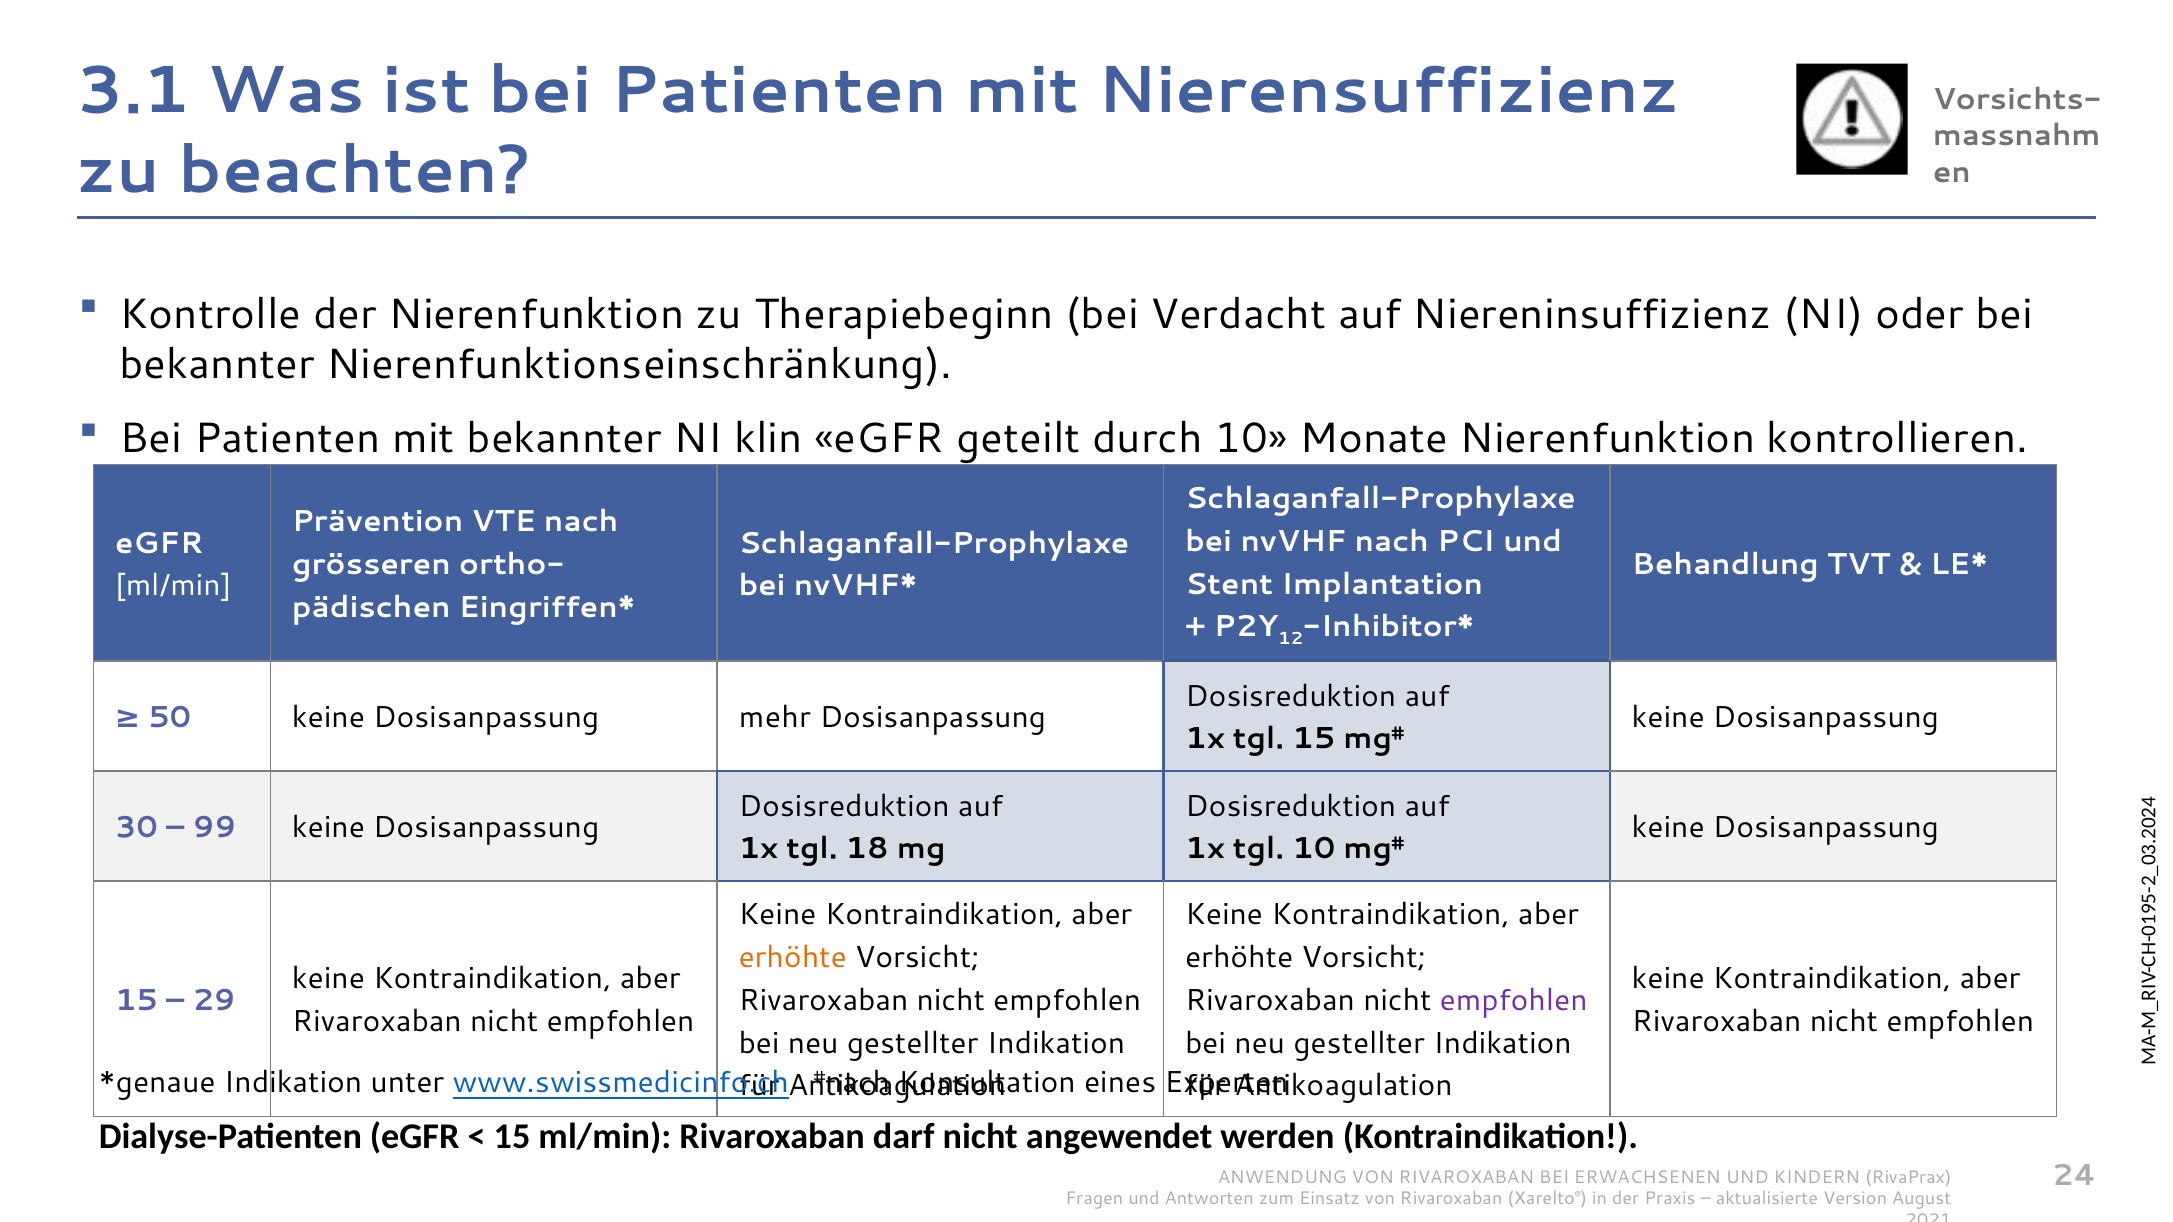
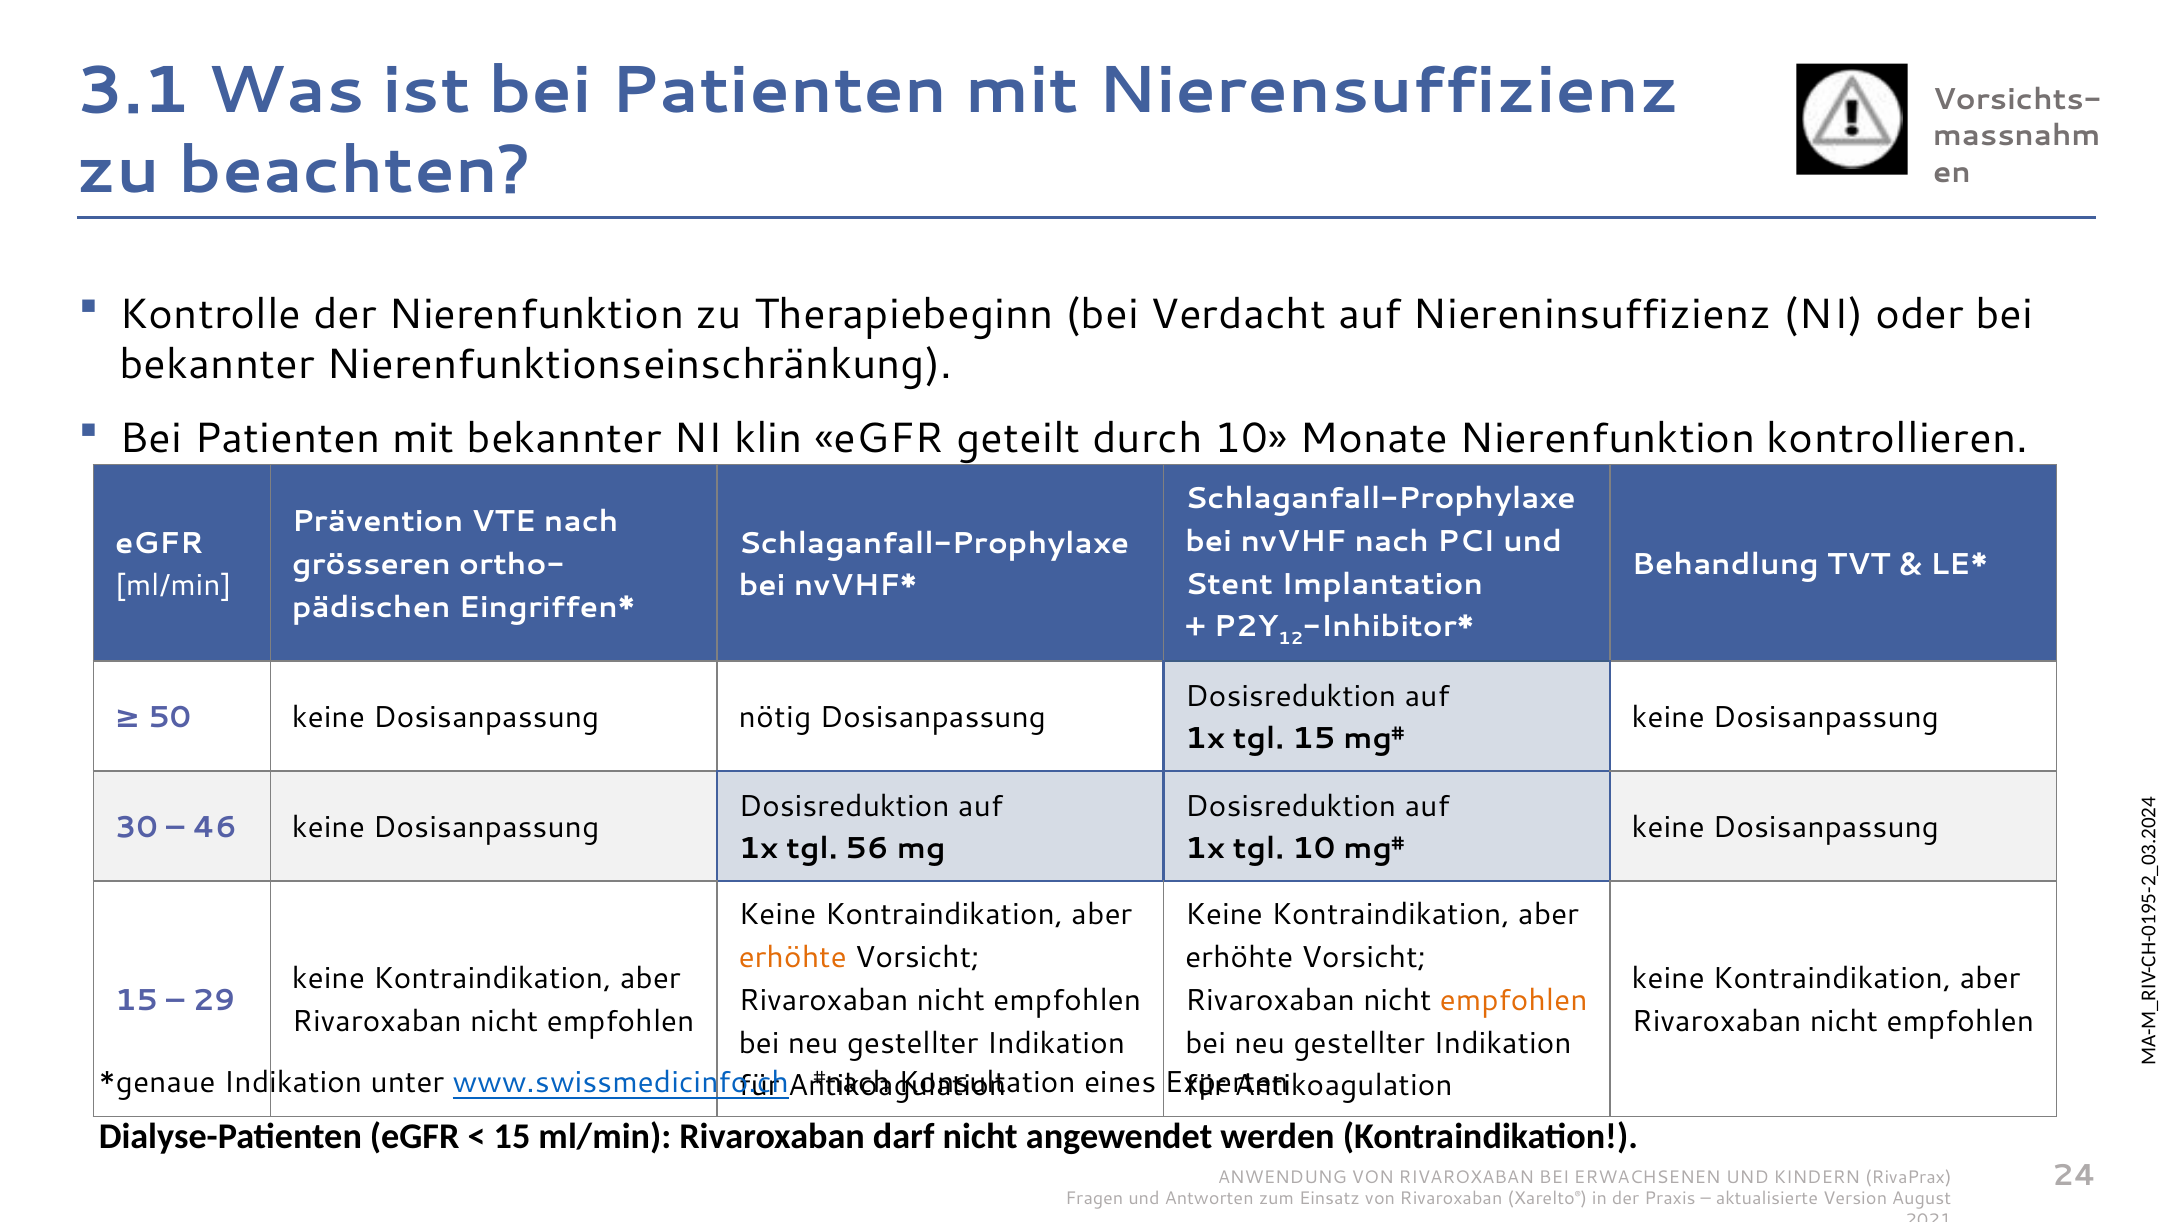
mehr: mehr -> nötig (775, 718)
99: 99 -> 46 (215, 828)
18: 18 -> 56 (867, 849)
empfohlen colour: purple -> orange (1514, 1001)
